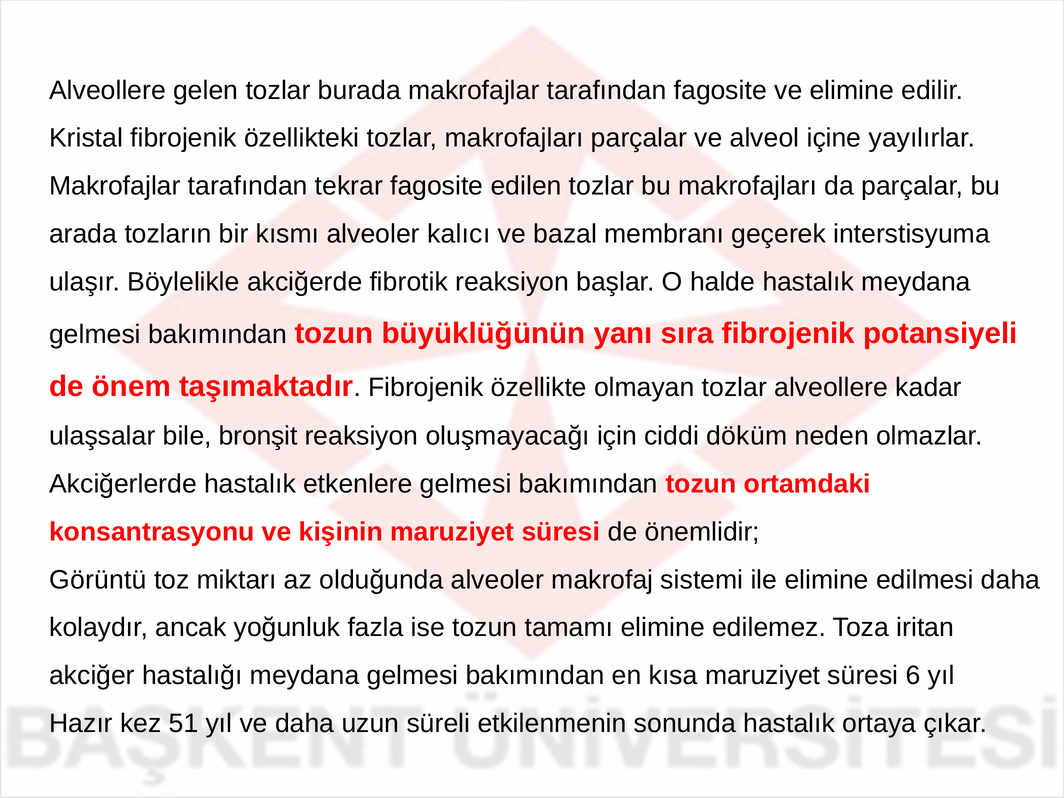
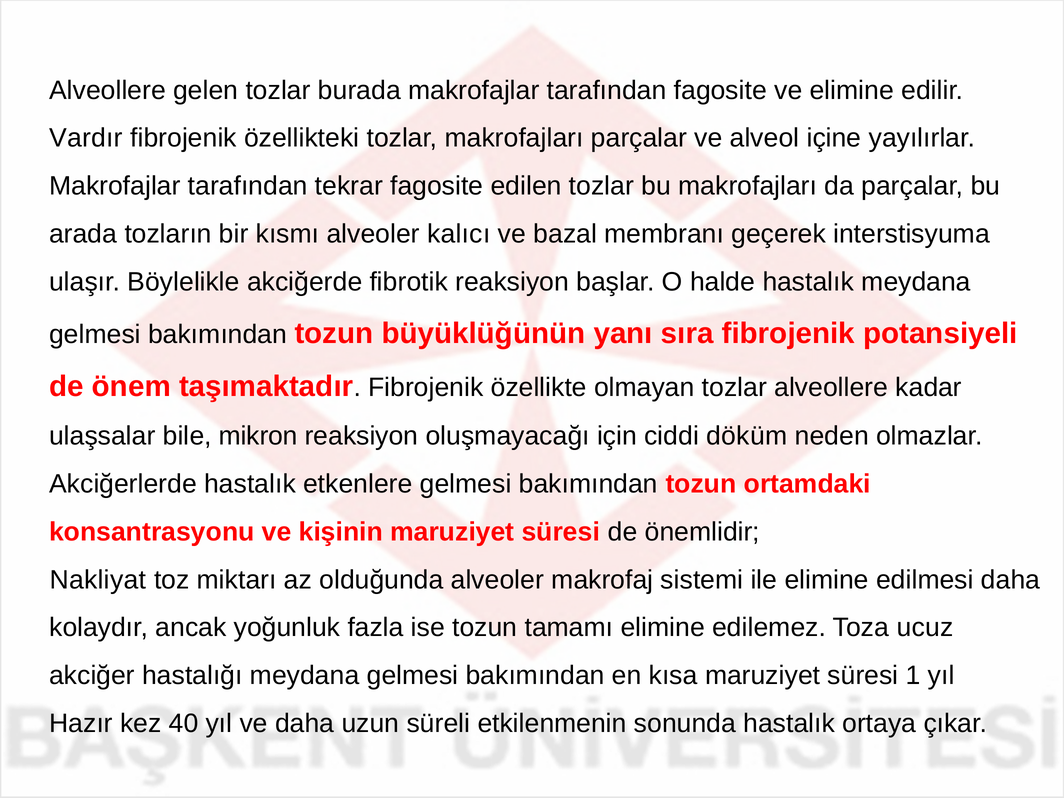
Kristal: Kristal -> Vardır (86, 138)
bronşit: bronşit -> mikron (258, 436)
Görüntü: Görüntü -> Nakliyat (98, 580)
iritan: iritan -> ucuz (925, 628)
6: 6 -> 1 (913, 676)
51: 51 -> 40 (184, 723)
